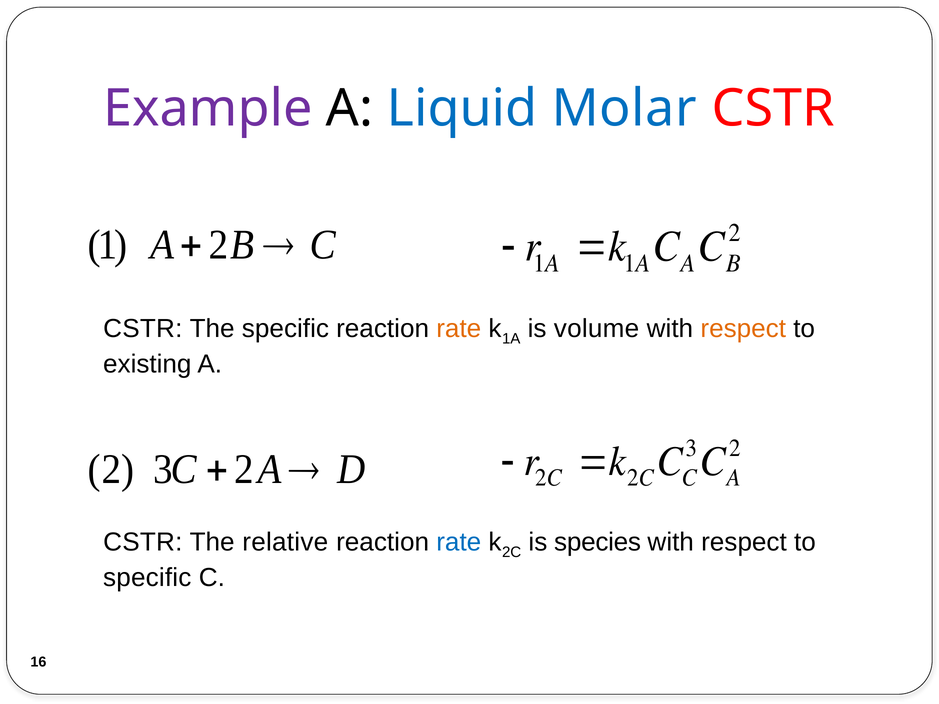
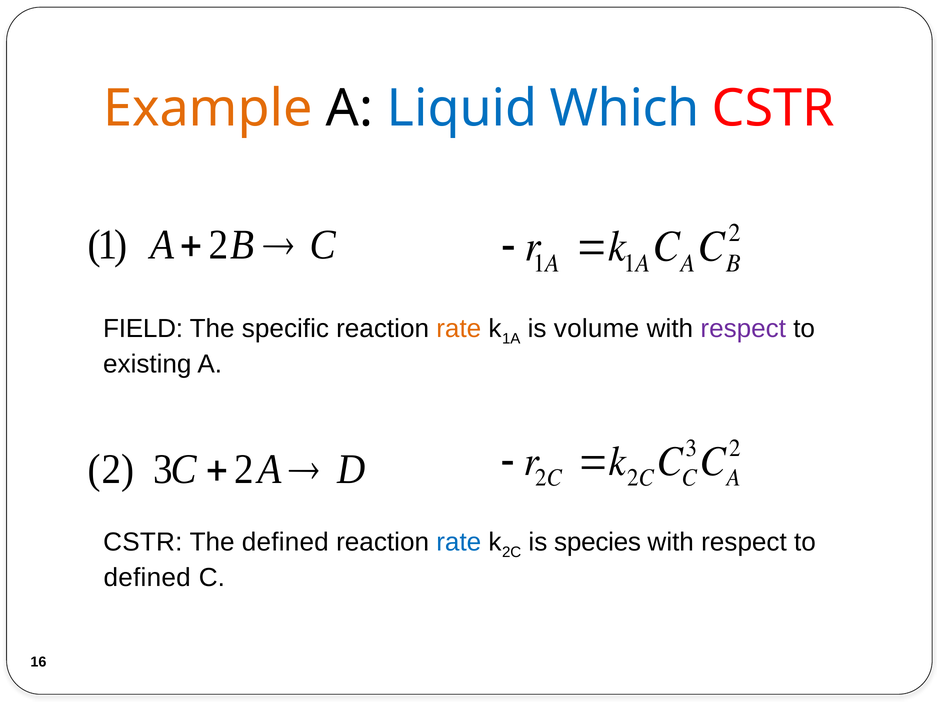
Example colour: purple -> orange (208, 109)
Molar: Molar -> Which (625, 109)
CSTR: CSTR -> FIELD (143, 329)
respect colour: orange -> purple (743, 329)
The relative: relative -> defined (285, 542)
specific: specific -> defined (147, 578)
